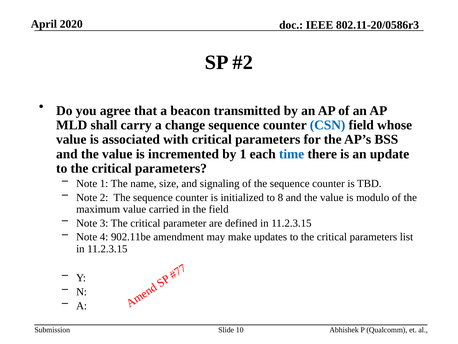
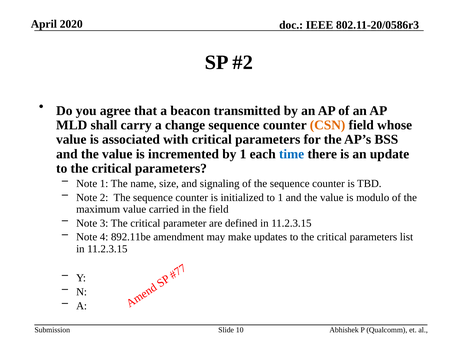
CSN colour: blue -> orange (328, 125)
to 8: 8 -> 1 (280, 197)
902.11be: 902.11be -> 892.11be (131, 237)
